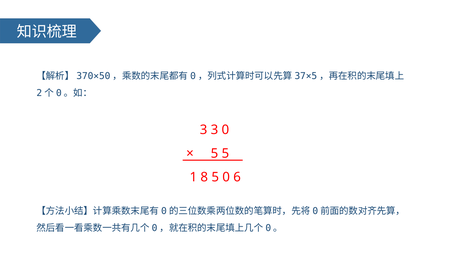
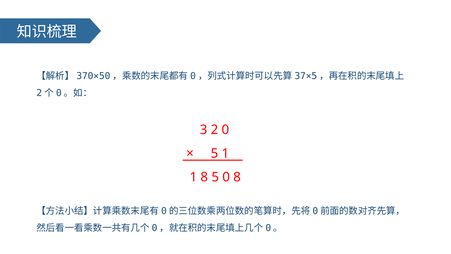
3 3: 3 -> 2 (214, 130)
5 5: 5 -> 1 (225, 153)
0 6: 6 -> 8 (237, 177)
